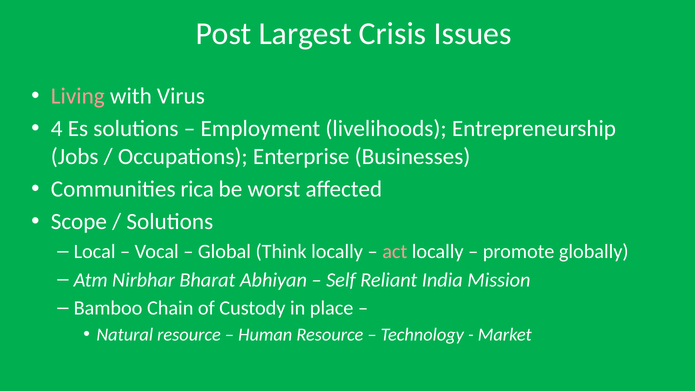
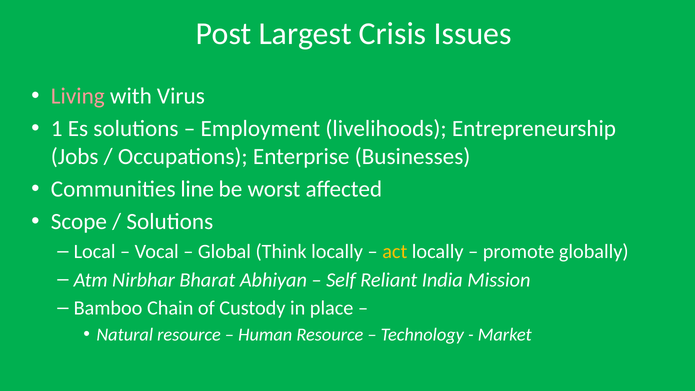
4: 4 -> 1 (57, 129)
rica: rica -> line (197, 189)
act colour: pink -> yellow (395, 251)
